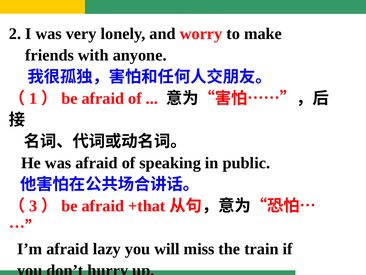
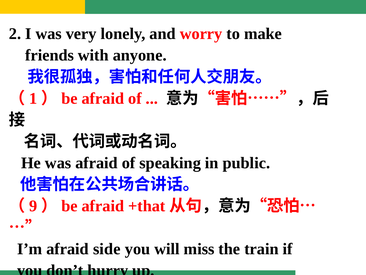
3: 3 -> 9 (33, 206)
lazy: lazy -> side (107, 248)
